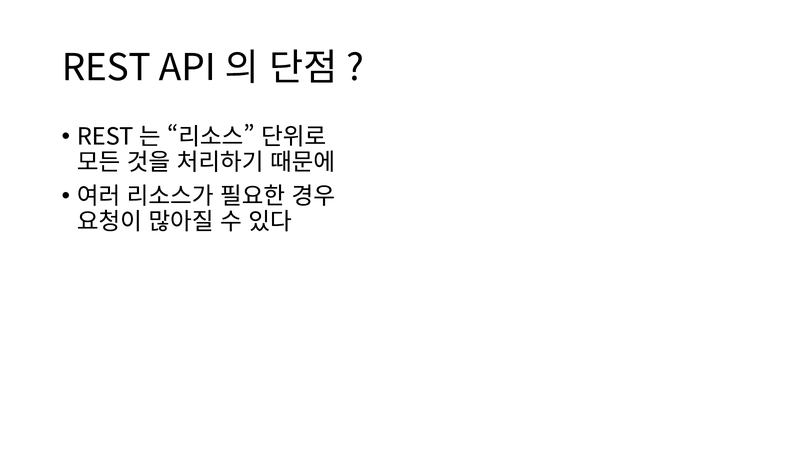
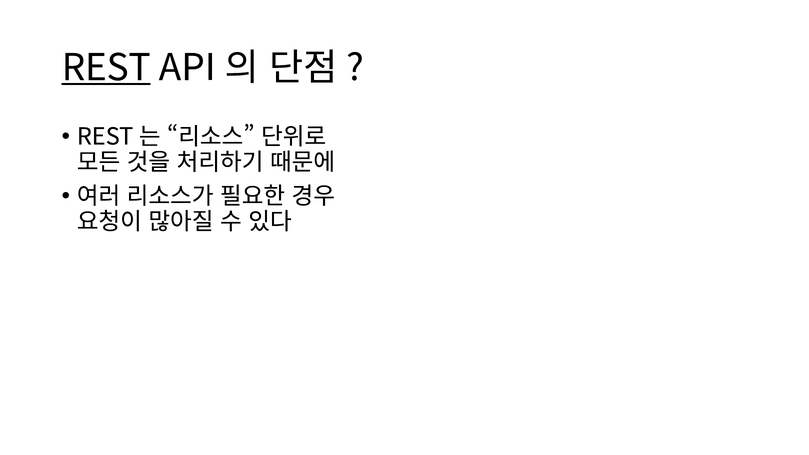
REST underline: none -> present (106, 68)
